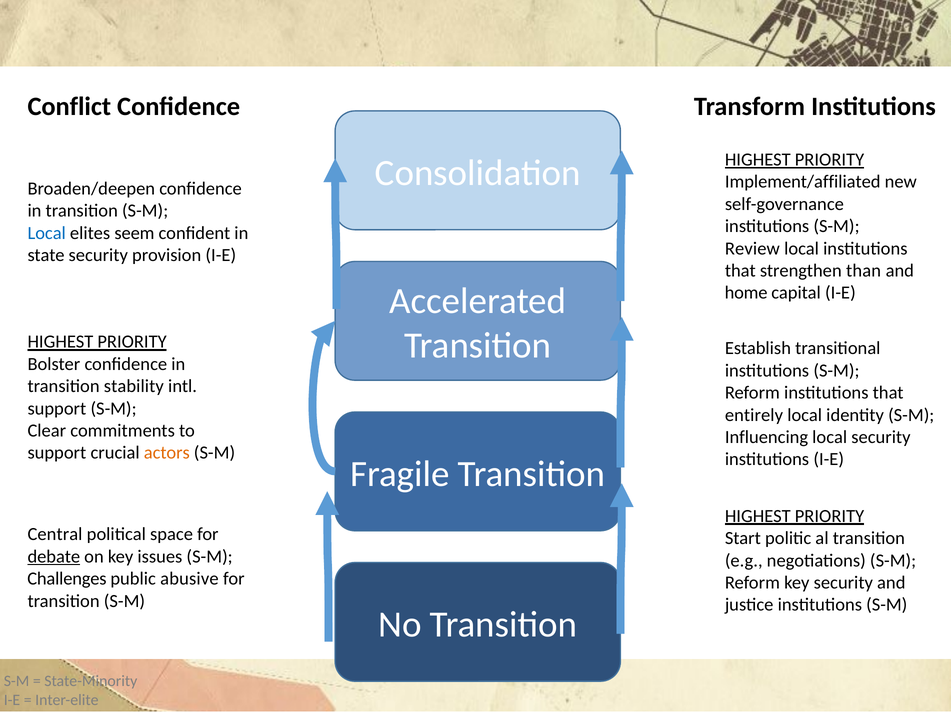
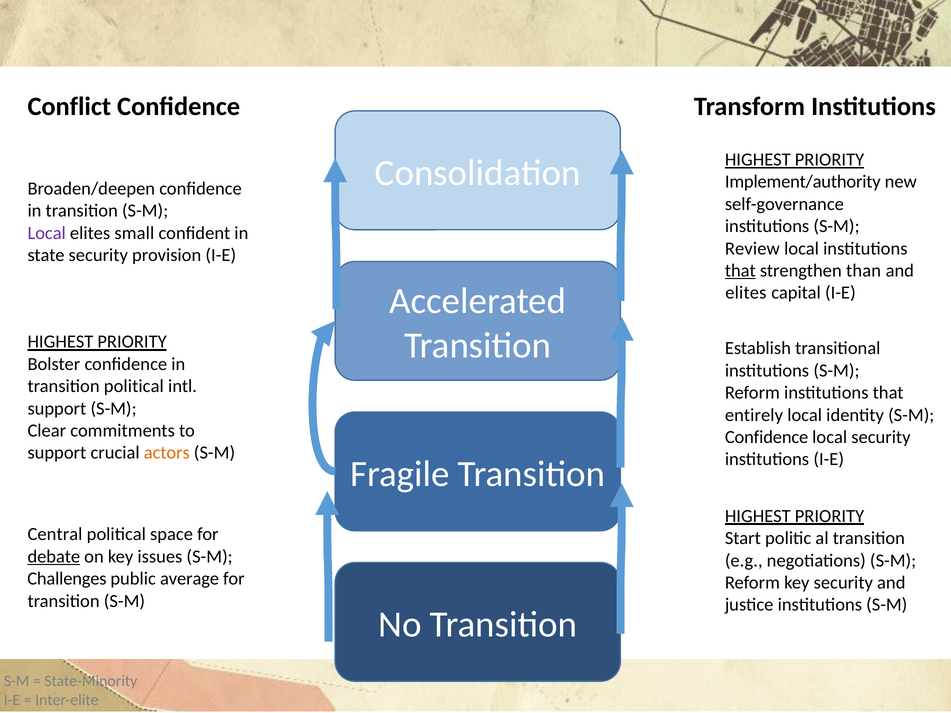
Implement/affiliated: Implement/affiliated -> Implement/authority (803, 182)
Local colour: blue -> purple (47, 233)
seem: seem -> small (134, 233)
that underline: none -> present (740, 271)
home: home -> elites (746, 293)
transition stability: stability -> political (134, 386)
Influencing: Influencing -> Confidence (767, 437)
abusive: abusive -> average (190, 579)
